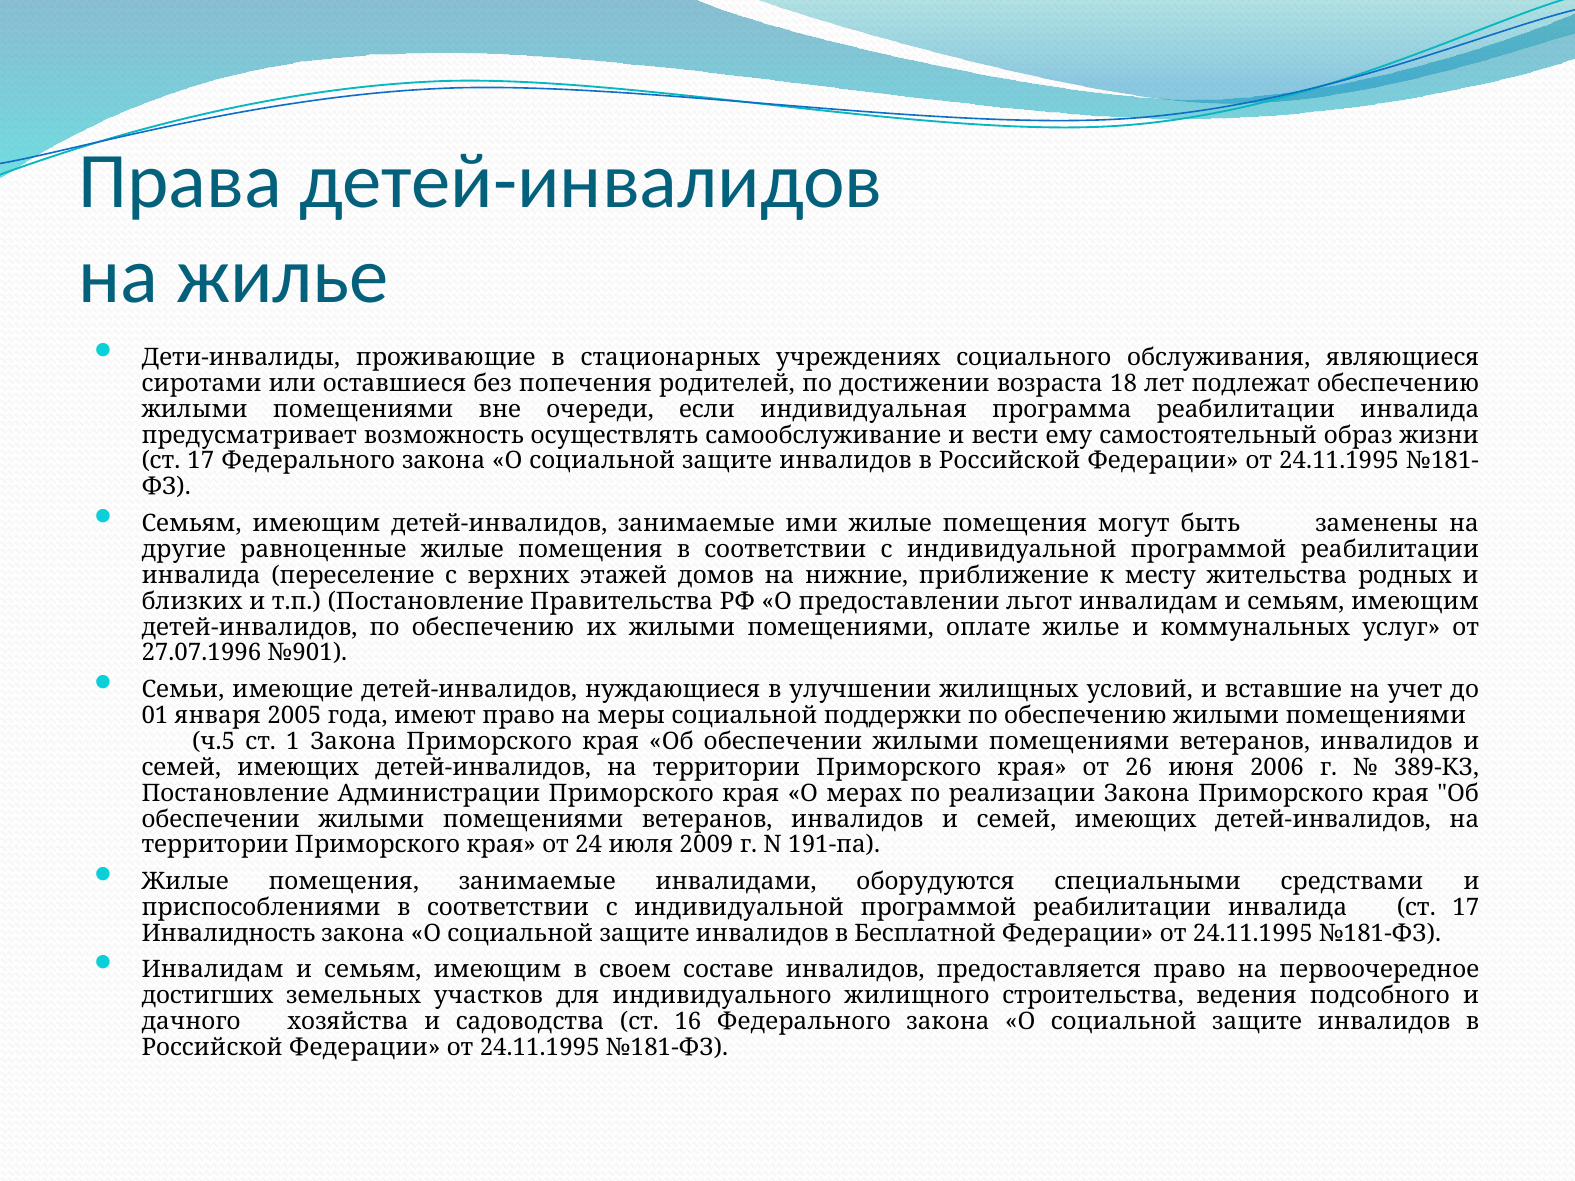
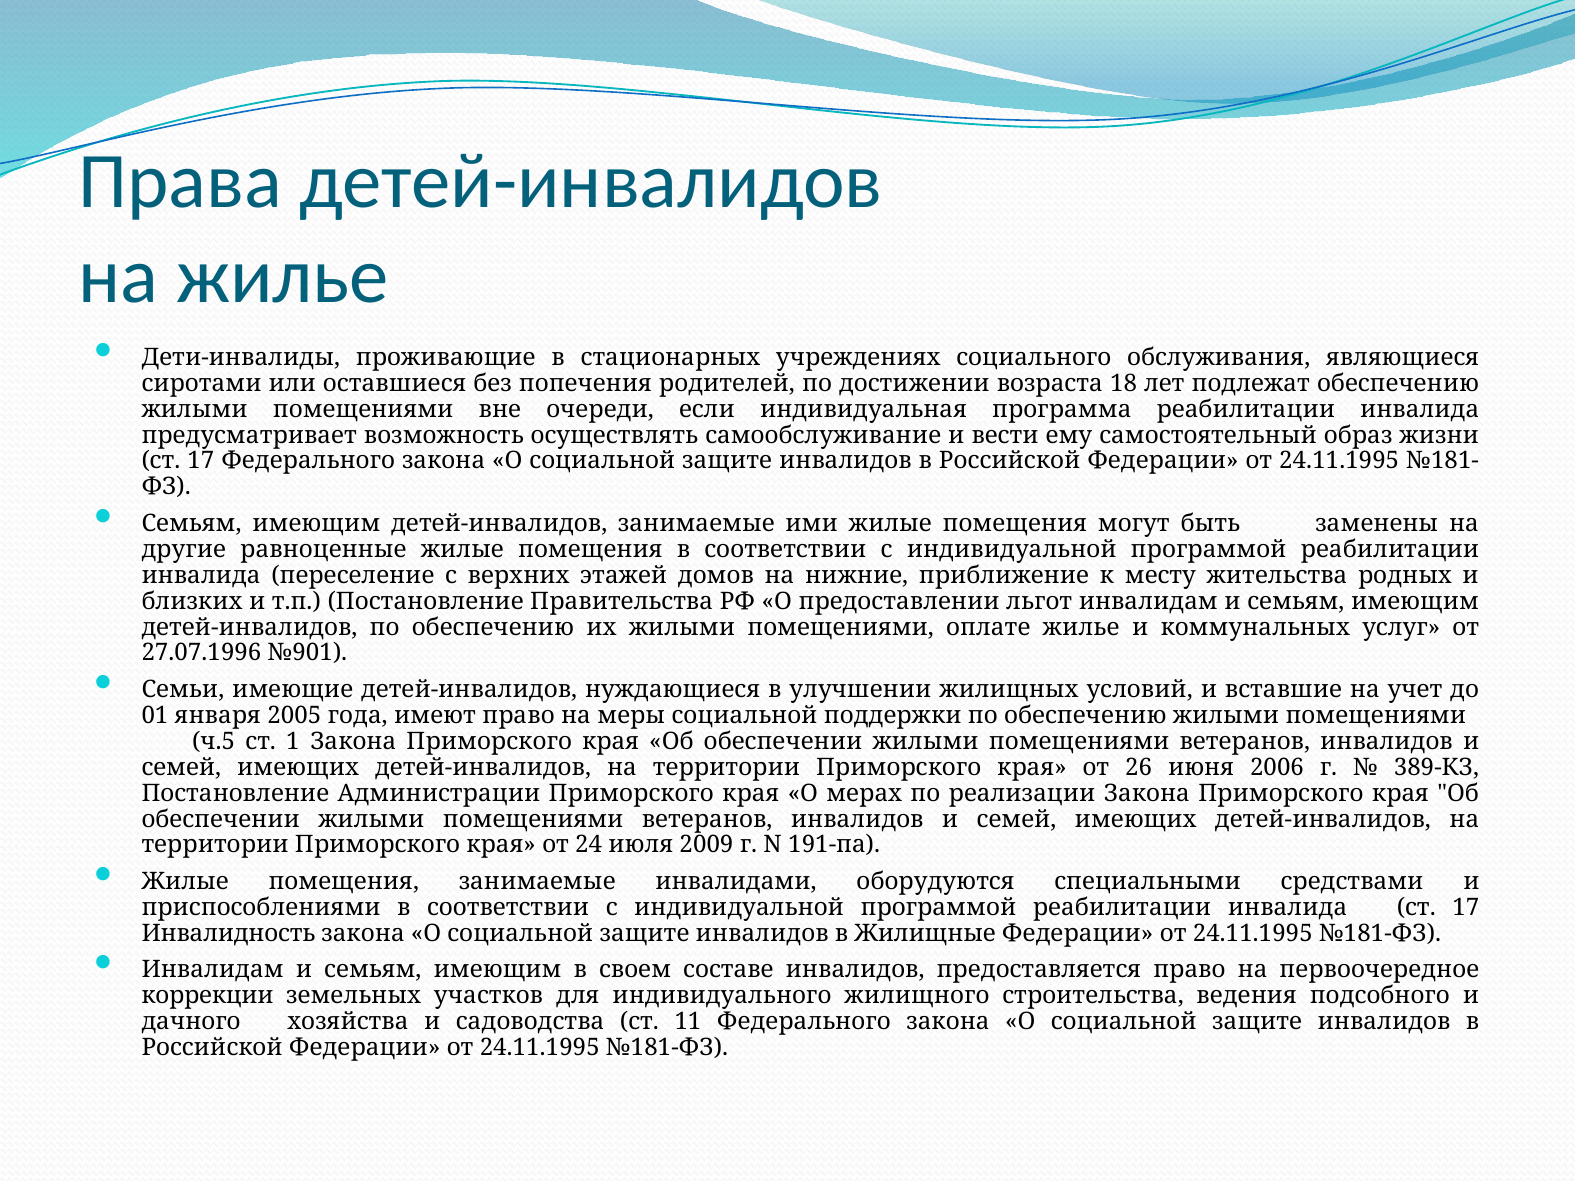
Бесплатной: Бесплатной -> Жилищные (925, 933)
достигших: достигших -> коррекции (207, 995)
16: 16 -> 11 (688, 1021)
